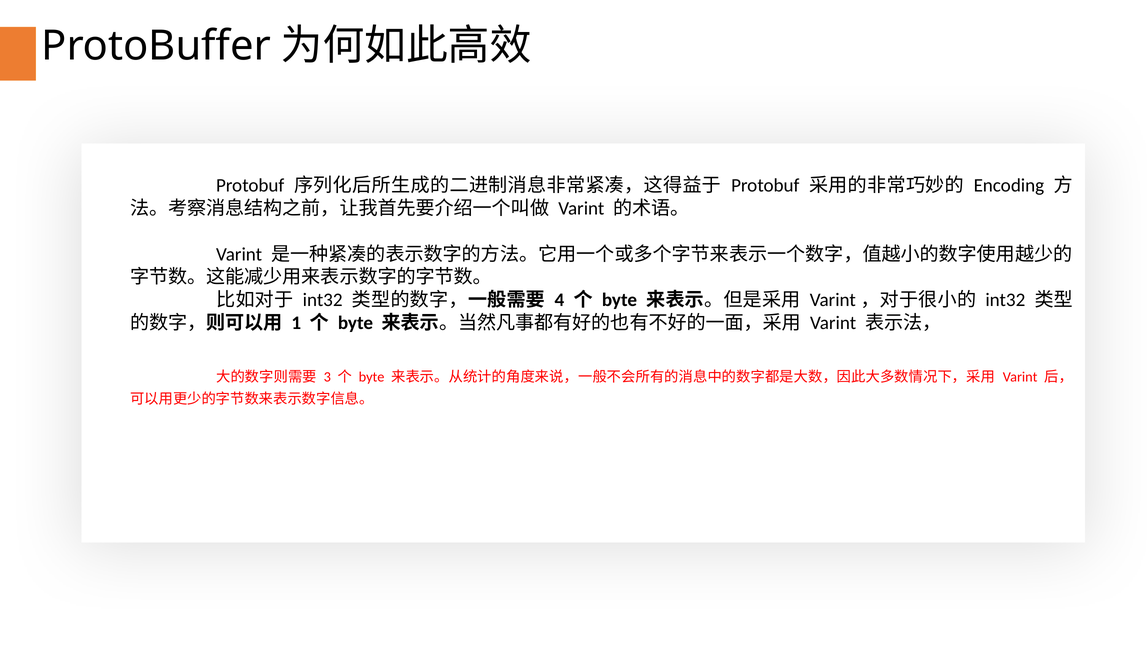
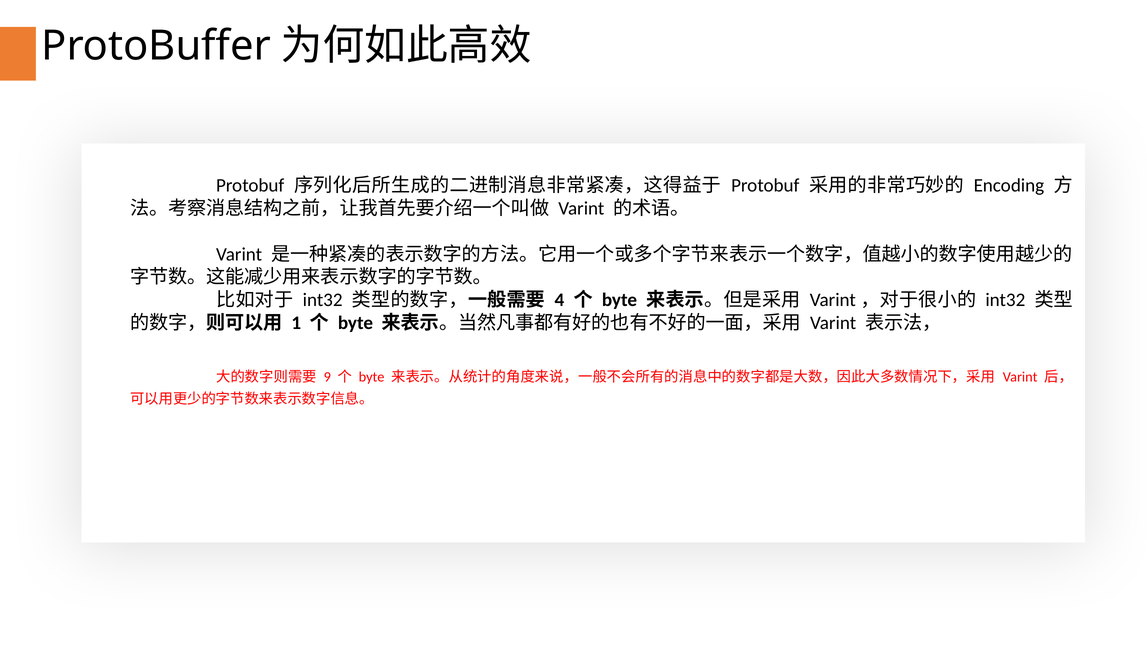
3: 3 -> 9 (327, 377)
